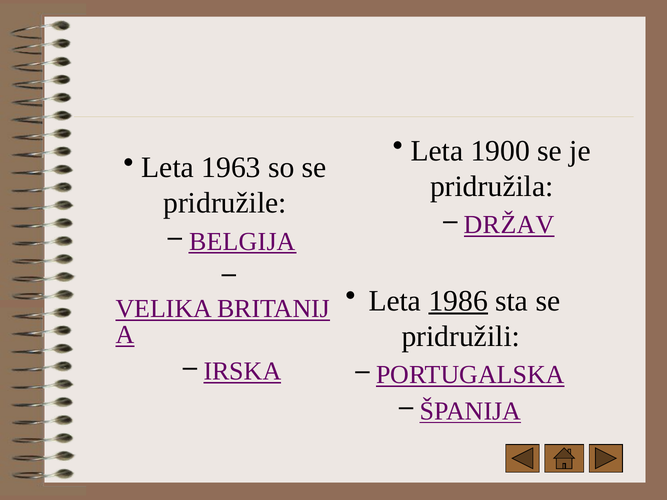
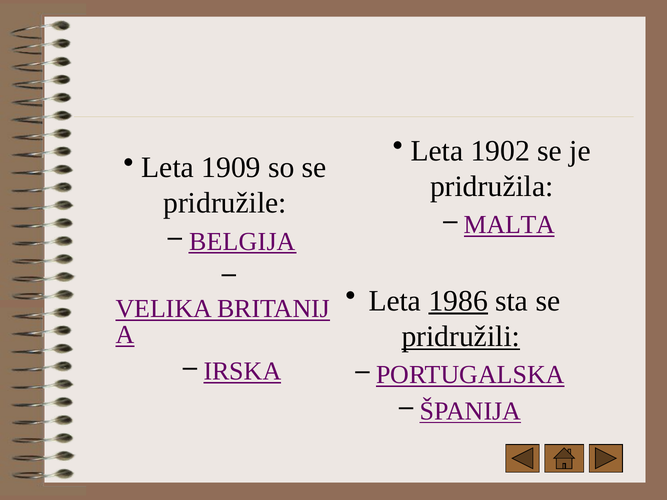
1900: 1900 -> 1902 (500, 151)
1963: 1963 -> 1909 (231, 168)
DRŽAV: DRŽAV -> MALTA (509, 225)
pridružili underline: none -> present (461, 337)
